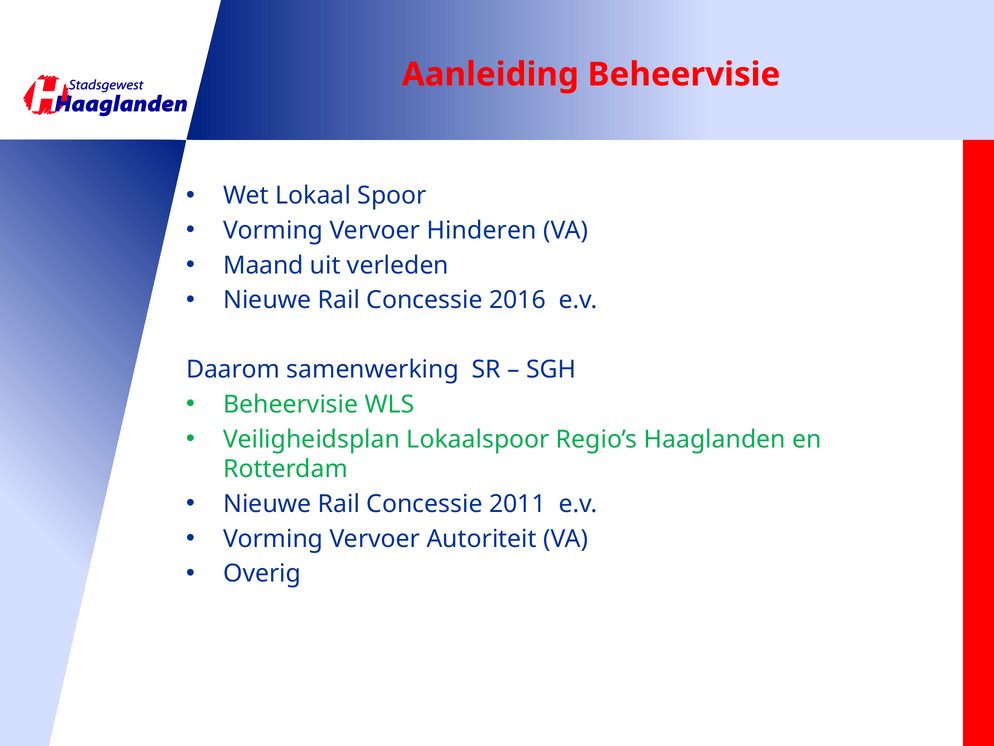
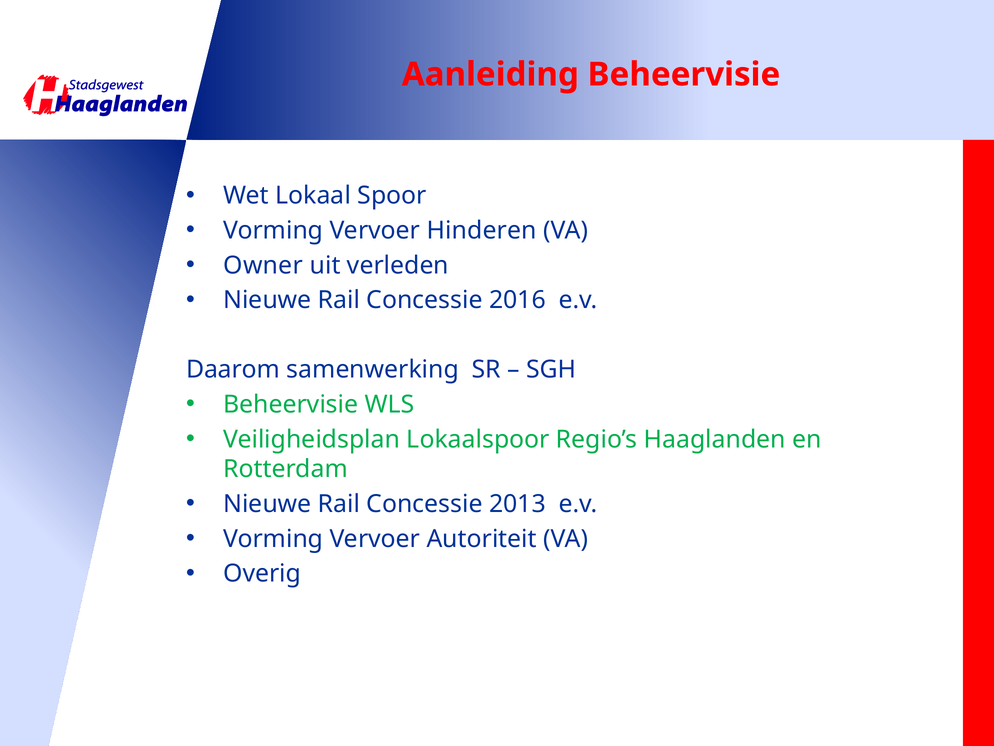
Maand: Maand -> Owner (263, 265)
2011: 2011 -> 2013 (517, 504)
